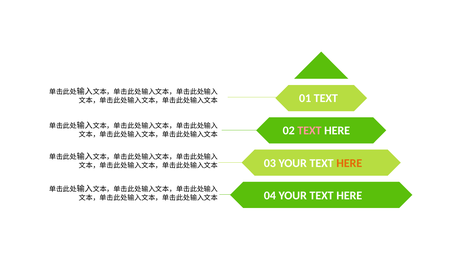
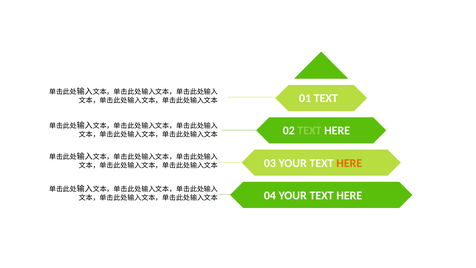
TEXT colour: pink -> light green (309, 131)
